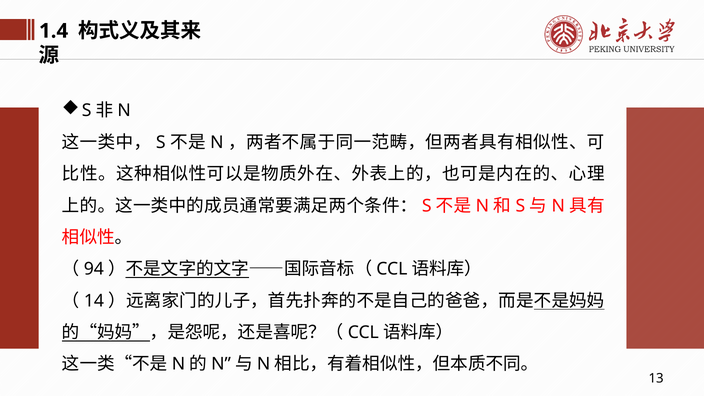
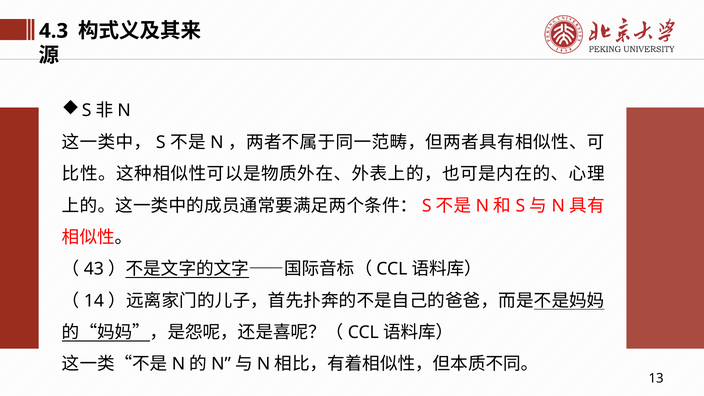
1.4: 1.4 -> 4.3 (54, 31)
94: 94 -> 43 (94, 269)
